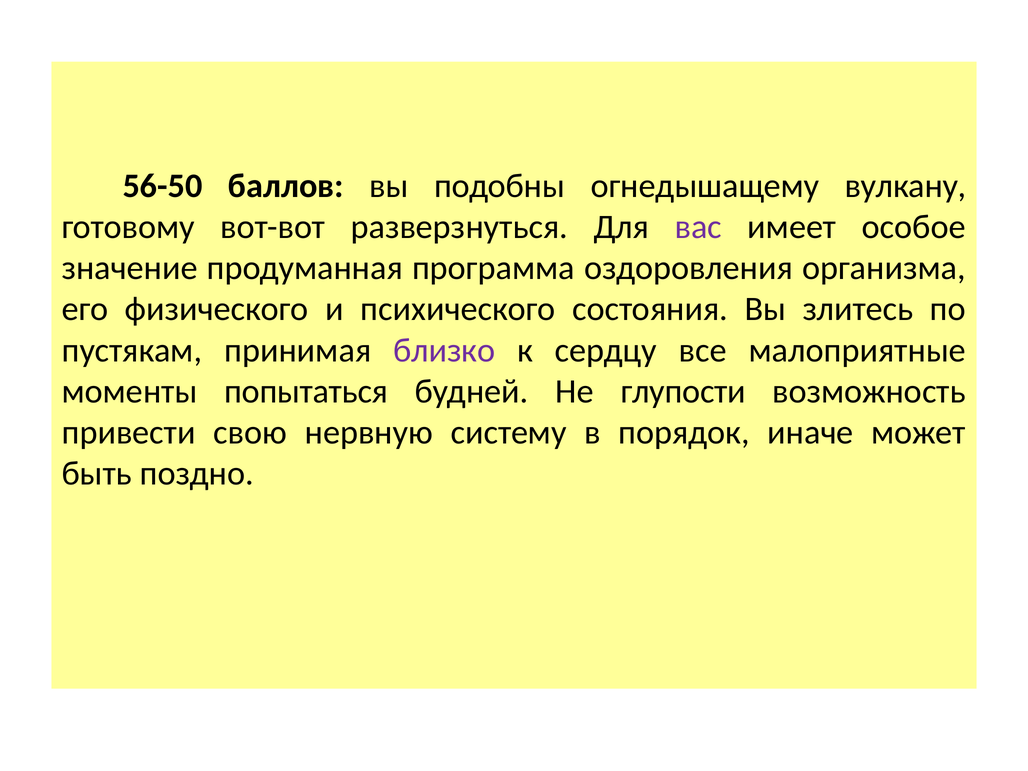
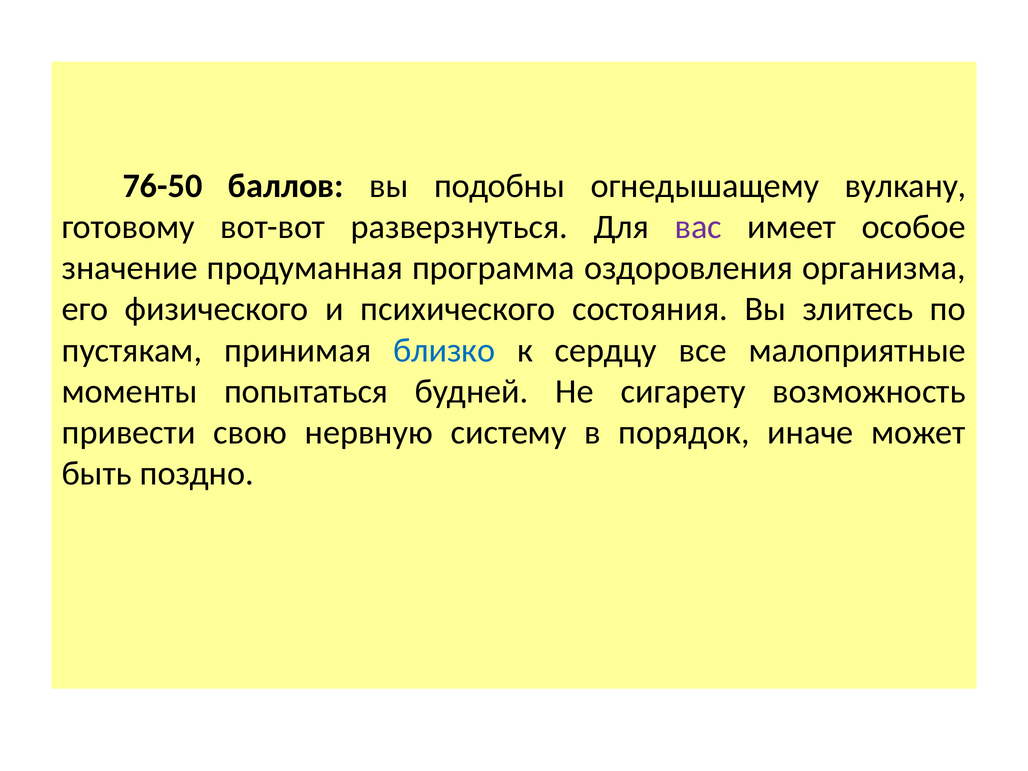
56-50: 56-50 -> 76-50 (162, 186)
близко colour: purple -> blue (444, 350)
глупости: глупости -> сигарету (683, 391)
